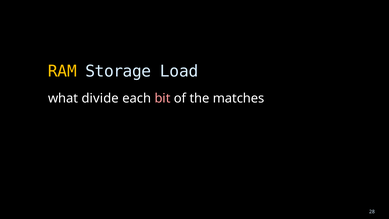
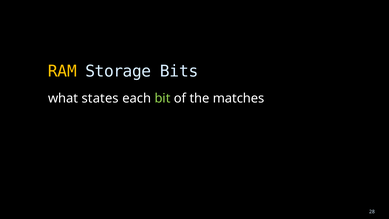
Load: Load -> Bits (179, 71)
divide: divide -> states (100, 98)
bit colour: pink -> light green (163, 98)
